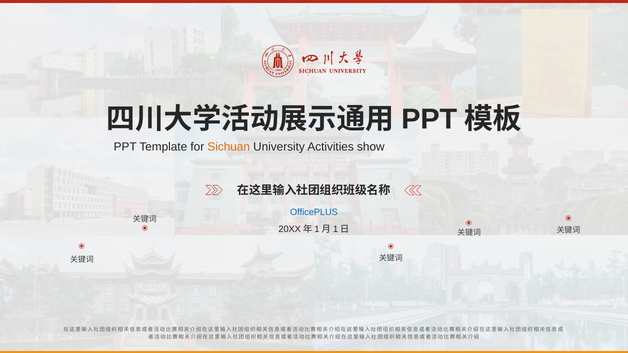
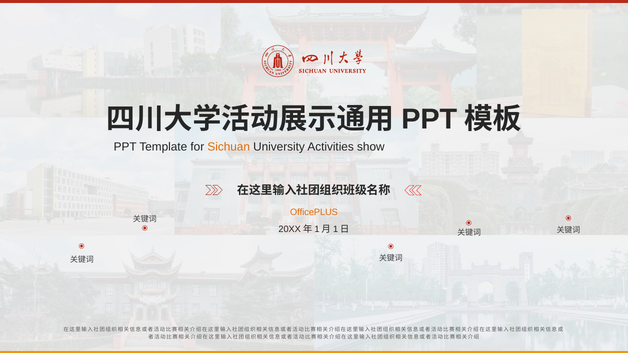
OfficePLUS colour: blue -> orange (314, 212)
